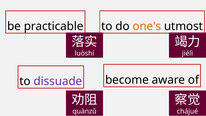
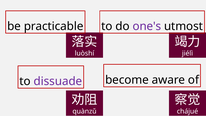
one's colour: orange -> purple (147, 26)
